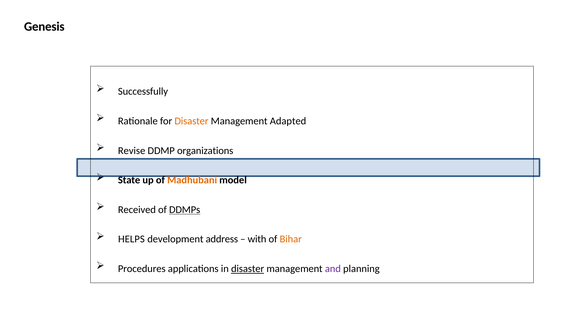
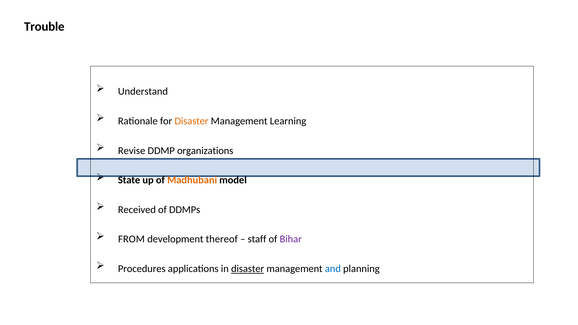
Genesis: Genesis -> Trouble (44, 27)
Successfully: Successfully -> Understand (143, 92)
Adapted: Adapted -> Learning (288, 121)
DDMPs underline: present -> none (185, 210)
HELPS: HELPS -> FROM (131, 239)
address: address -> thereof (222, 239)
with: with -> staff (257, 239)
Bihar colour: orange -> purple (291, 239)
and colour: purple -> blue (333, 269)
